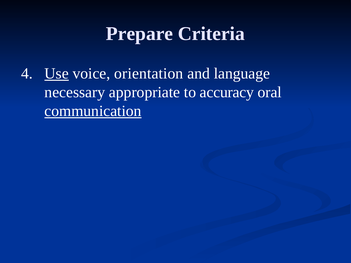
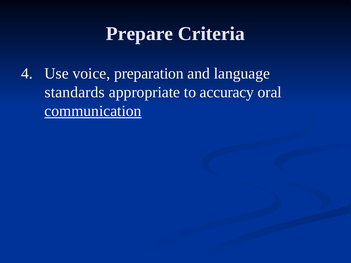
Use underline: present -> none (57, 74)
orientation: orientation -> preparation (149, 74)
necessary: necessary -> standards (75, 92)
